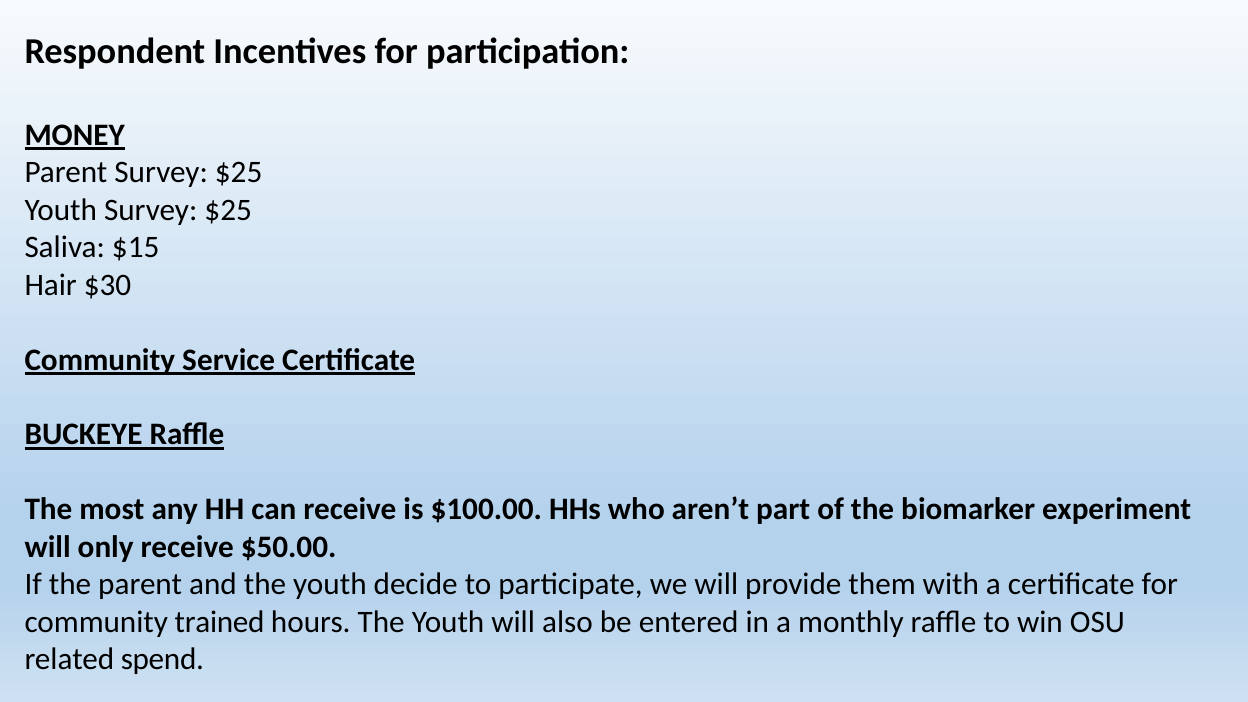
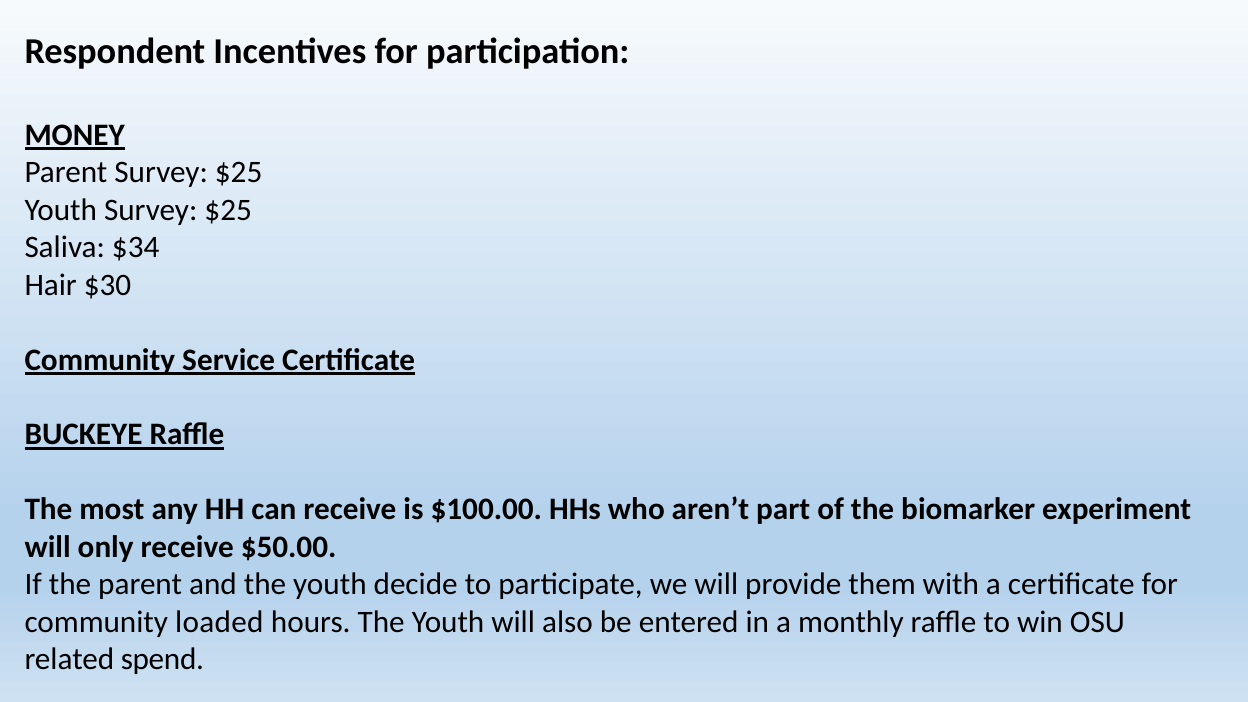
$15: $15 -> $34 (136, 247)
trained: trained -> loaded (219, 622)
